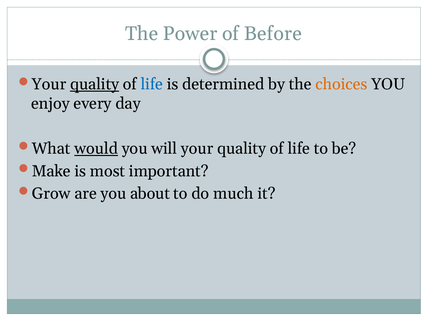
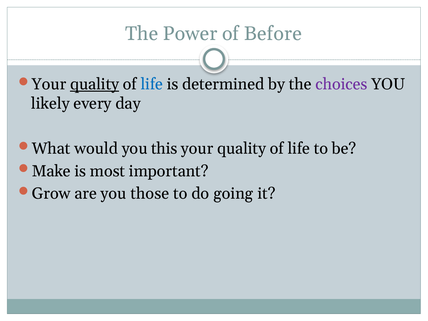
choices colour: orange -> purple (341, 84)
enjoy: enjoy -> likely (50, 104)
would underline: present -> none (96, 149)
will: will -> this (164, 149)
about: about -> those (150, 194)
much: much -> going (233, 194)
